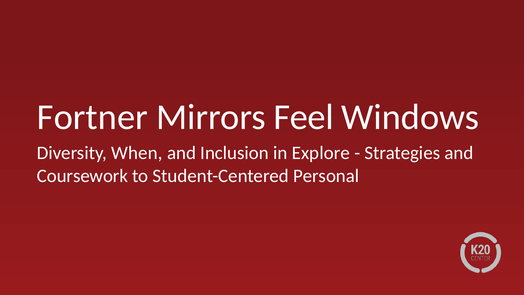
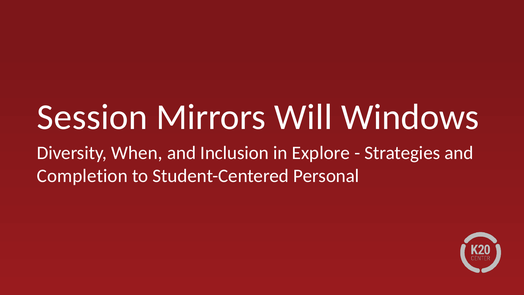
Fortner: Fortner -> Session (92, 117)
Feel: Feel -> Will (303, 117)
Coursework: Coursework -> Completion (82, 176)
